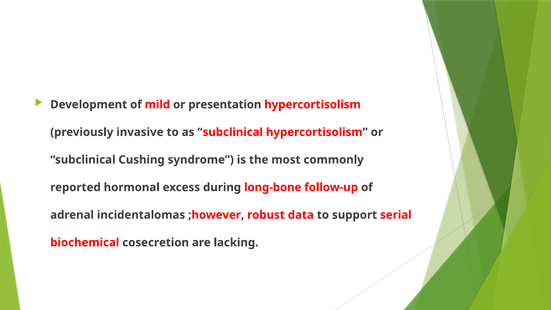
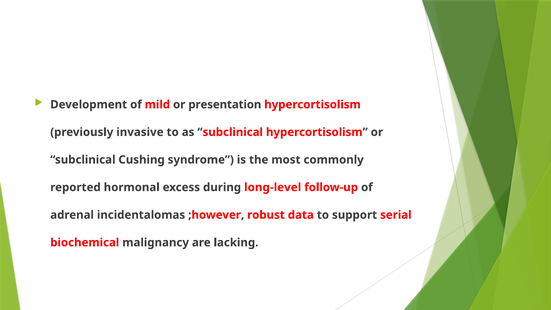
long-bone: long-bone -> long-level (273, 187)
cosecretion: cosecretion -> malignancy (156, 242)
